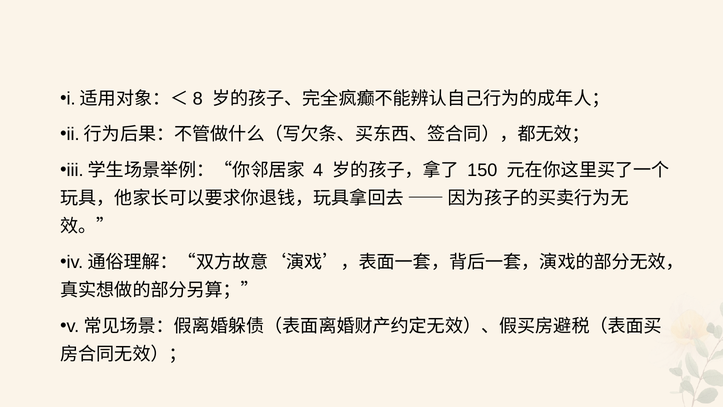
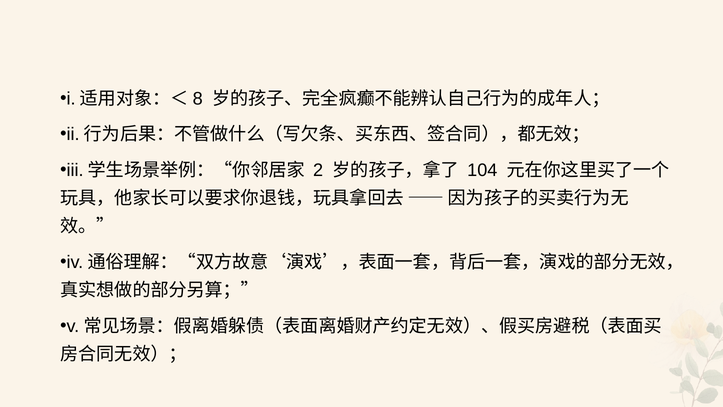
4: 4 -> 2 (318, 170)
150: 150 -> 104 (482, 170)
